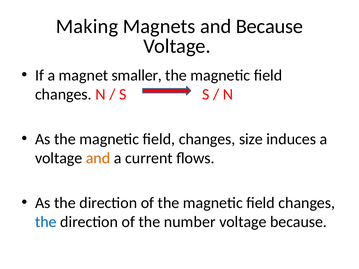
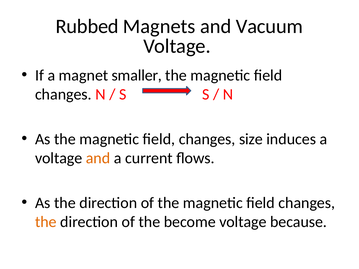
Making: Making -> Rubbed (87, 26)
and Because: Because -> Vacuum (269, 26)
the colour: blue -> orange (46, 222)
number: number -> become (190, 222)
